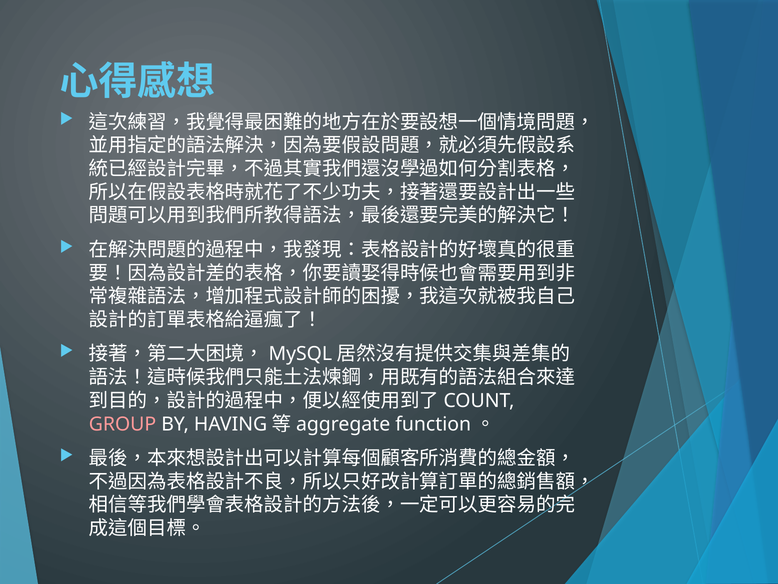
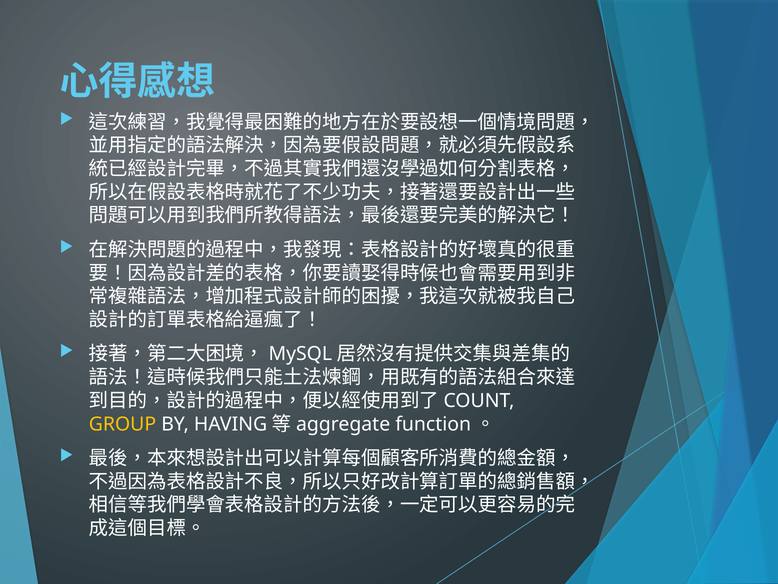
GROUP colour: pink -> yellow (123, 424)
